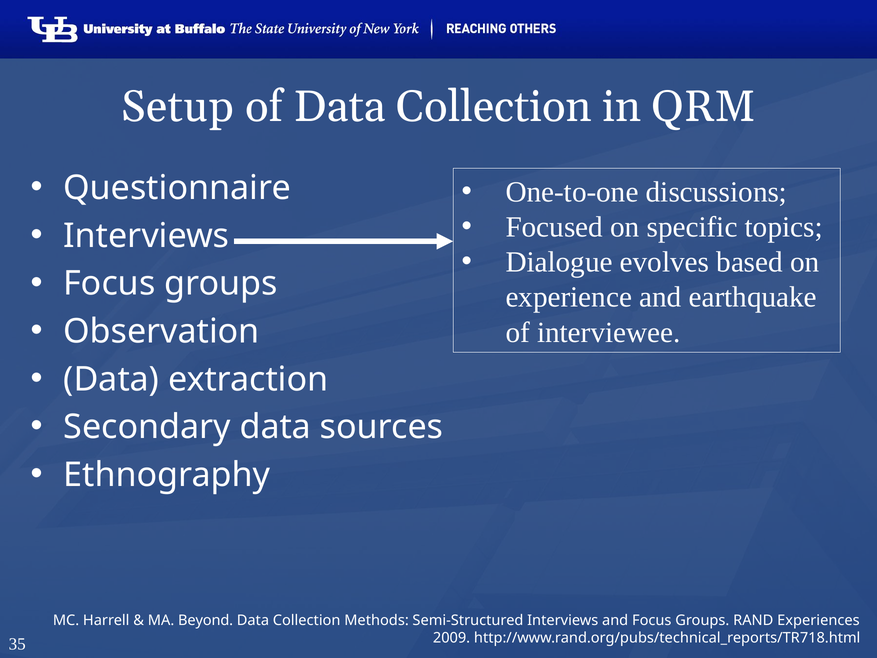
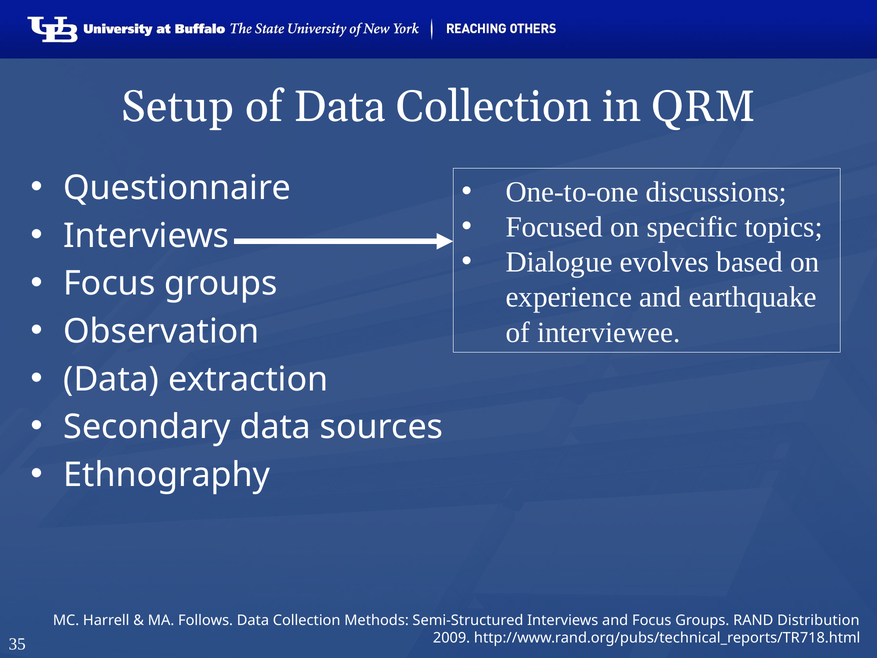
Beyond: Beyond -> Follows (206, 620)
Experiences: Experiences -> Distribution (818, 620)
